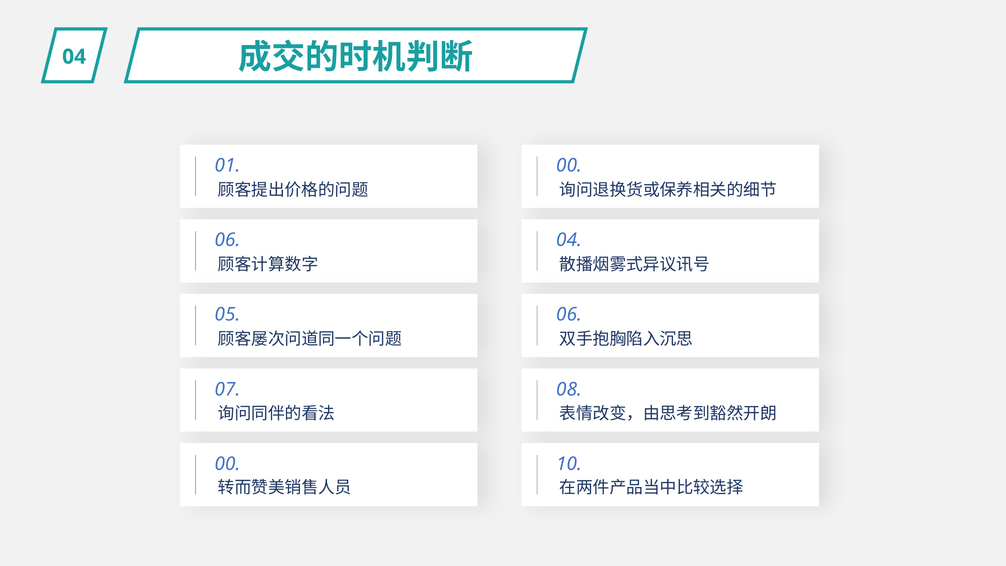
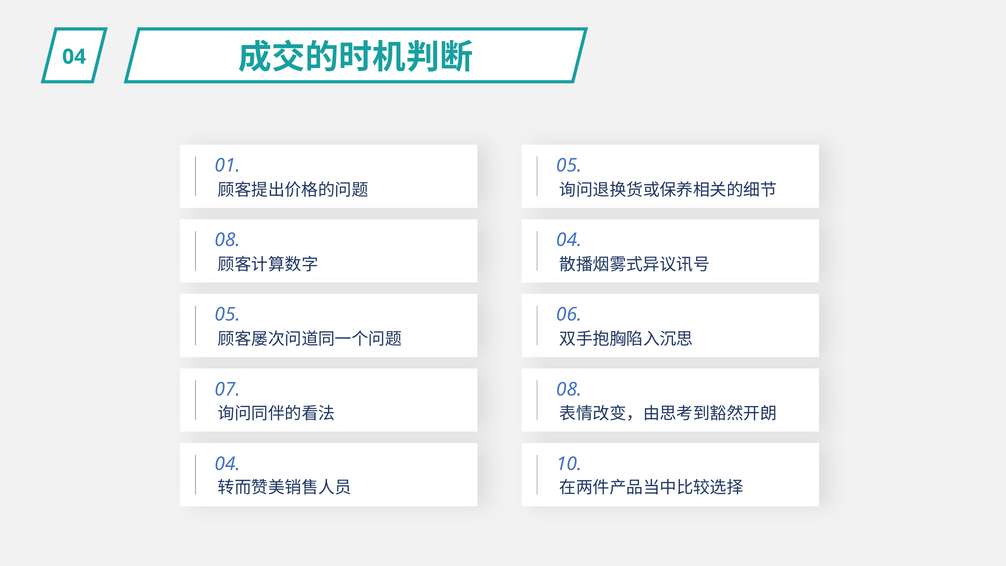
0: 0 -> 5 (574, 166)
6: 6 -> 8 (233, 240)
0: 0 -> 4 (233, 464)
